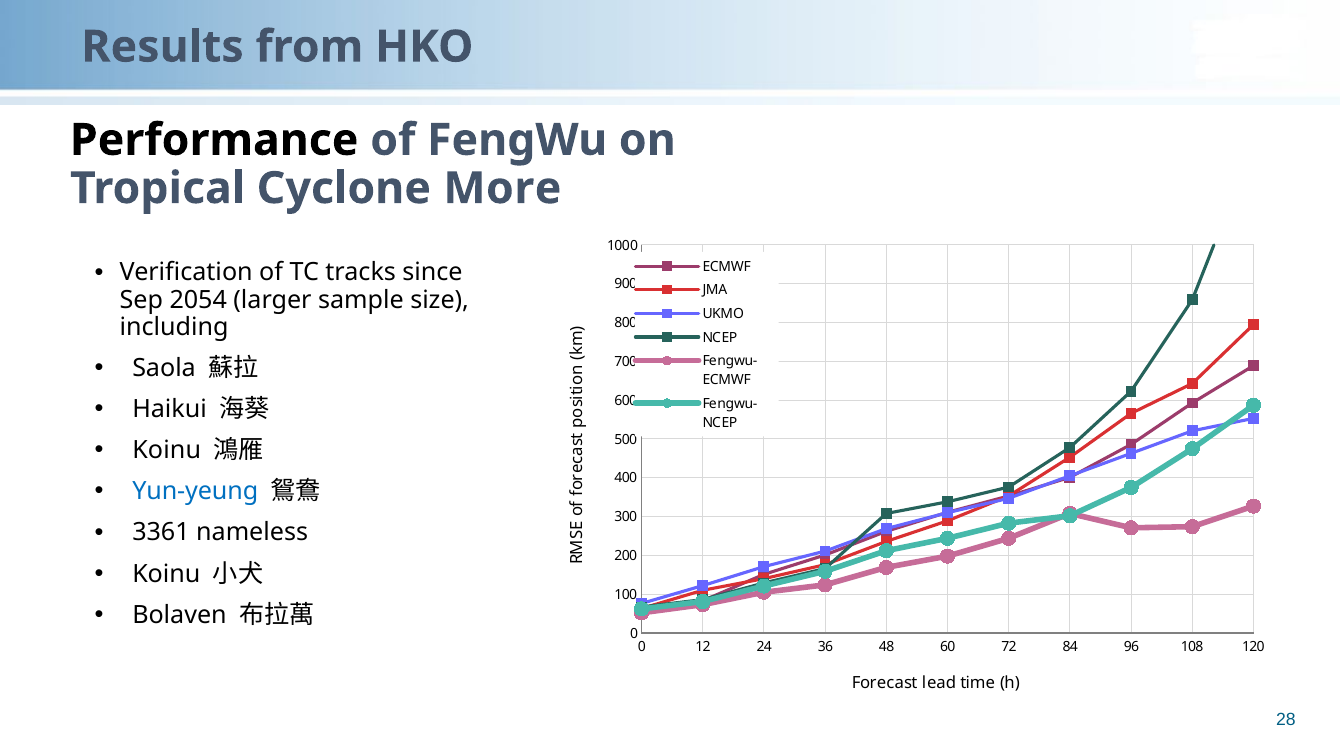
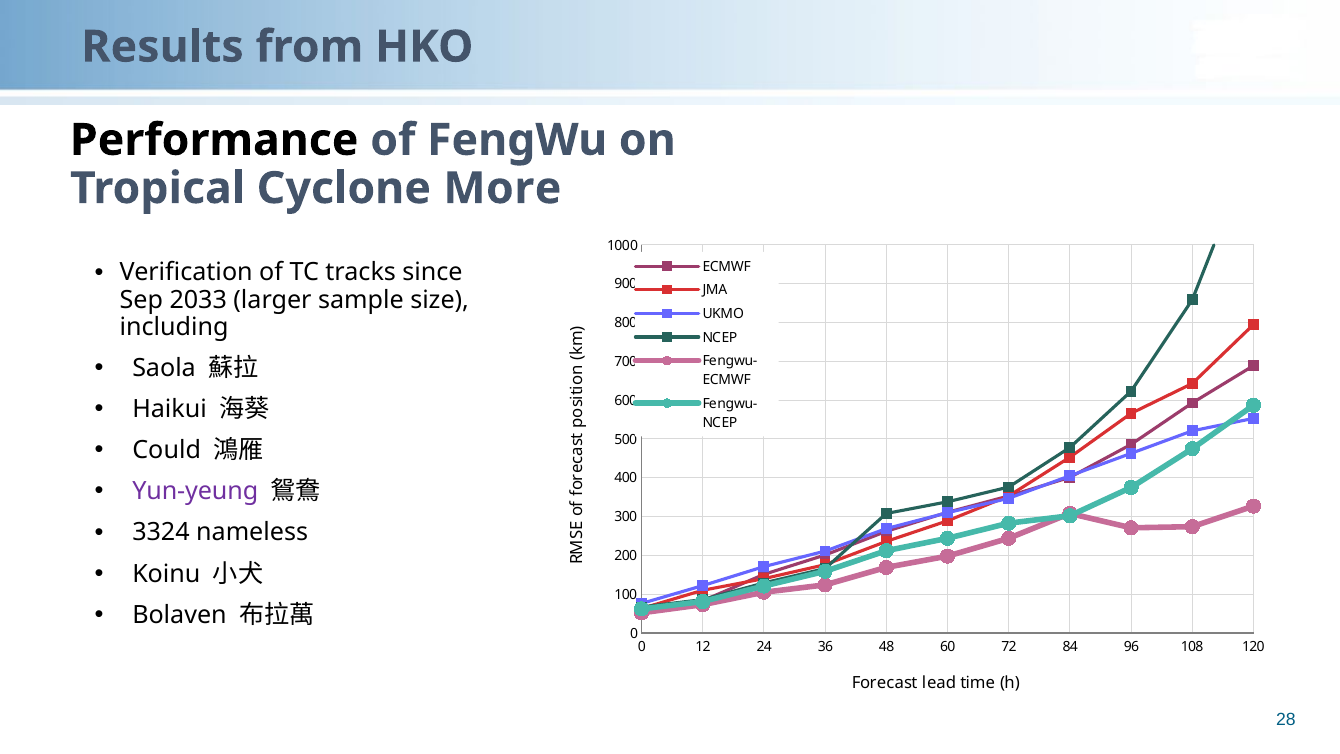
2054: 2054 -> 2033 (198, 300)
Koinu: Koinu -> Could (167, 450)
Yun-yeung colour: blue -> purple (195, 491)
3361: 3361 -> 3324 (161, 532)
